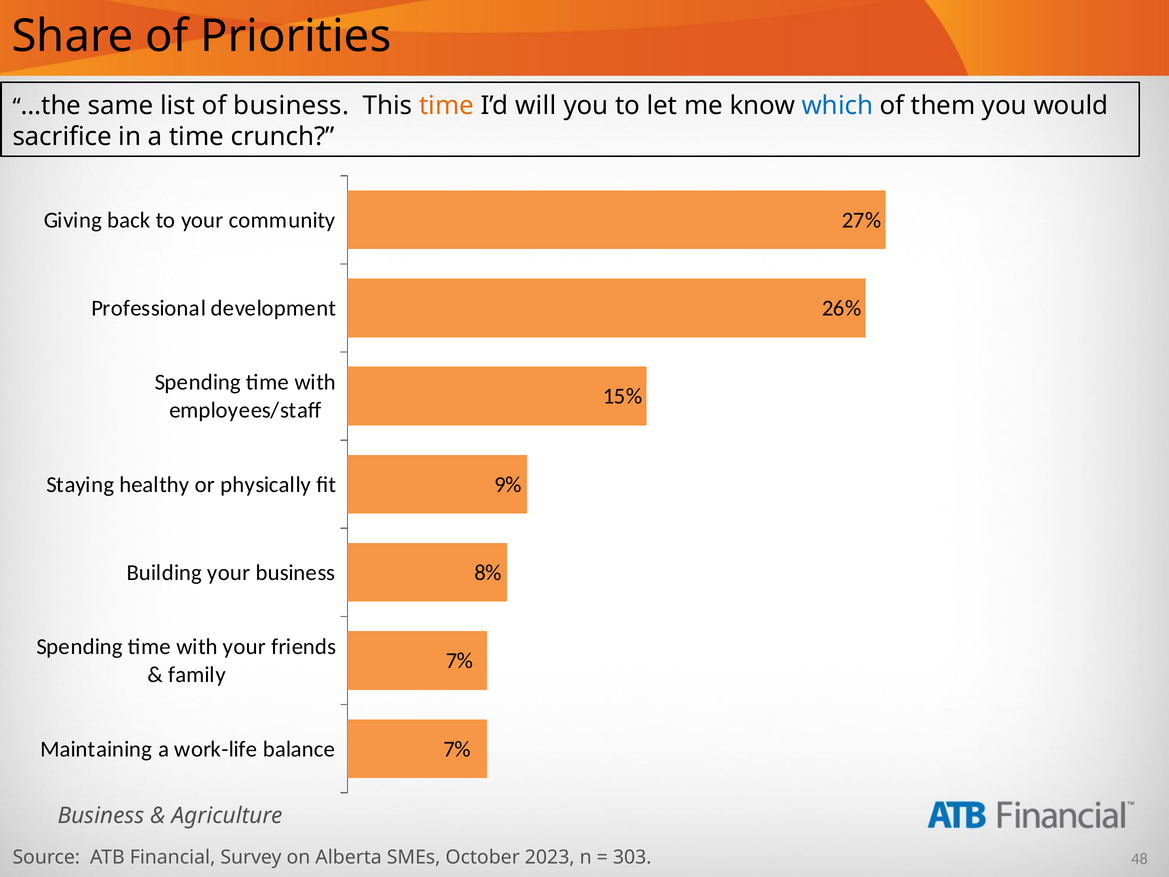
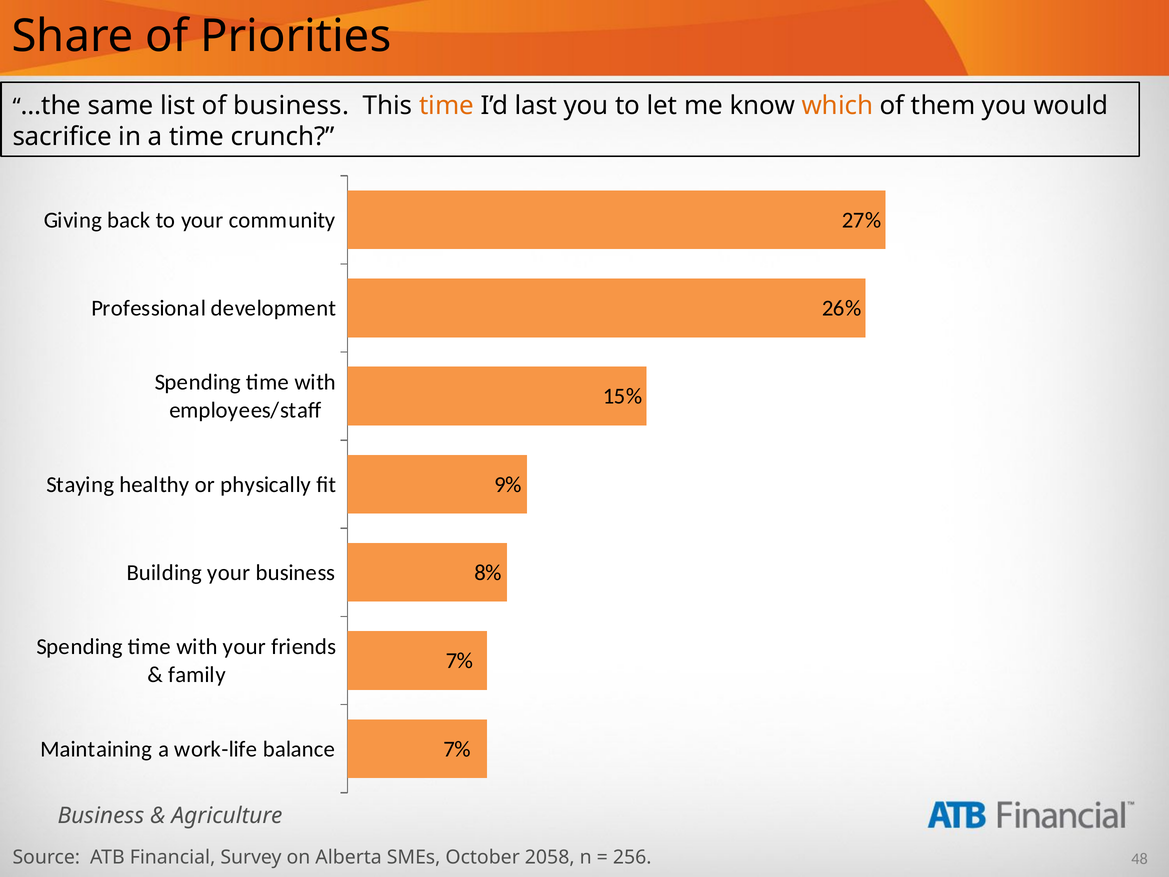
will: will -> last (536, 105)
which colour: blue -> orange (837, 105)
2023: 2023 -> 2058 (550, 857)
303: 303 -> 256 (632, 857)
